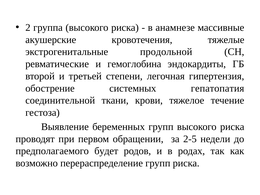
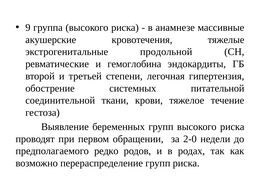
2: 2 -> 9 (28, 28)
гепатопатия: гепатопатия -> питательной (218, 88)
2-5: 2-5 -> 2-0 (190, 139)
будет: будет -> редко (106, 151)
